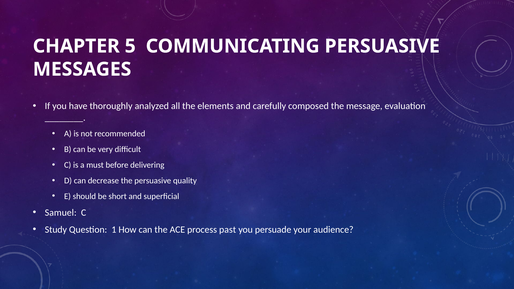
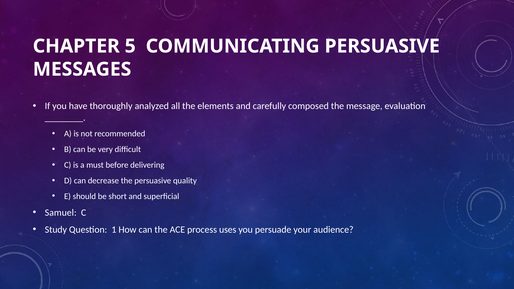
past: past -> uses (228, 230)
